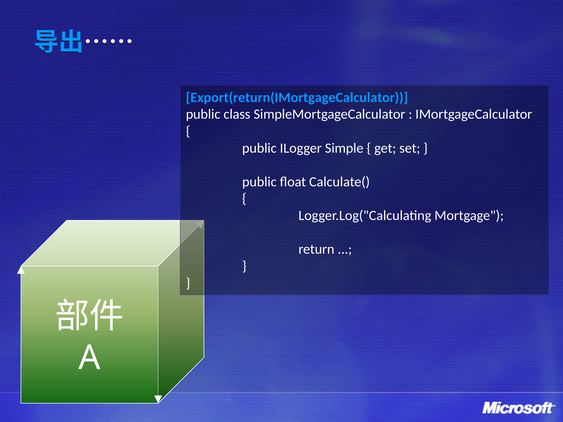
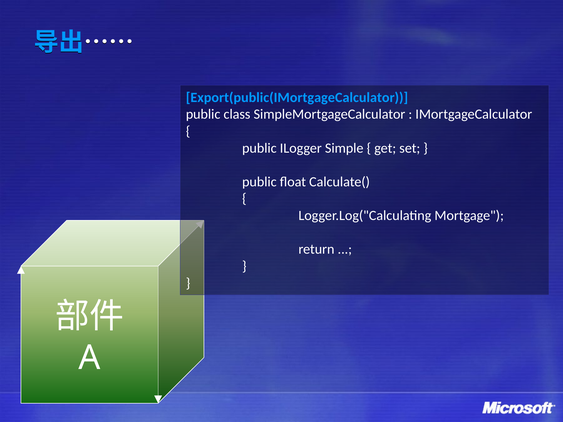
Export(return(IMortgageCalculator: Export(return(IMortgageCalculator -> Export(public(IMortgageCalculator (297, 97)
